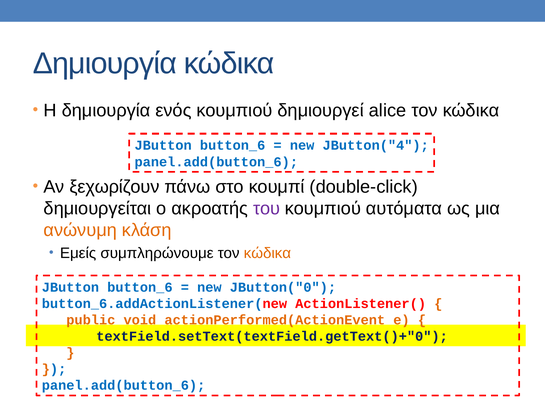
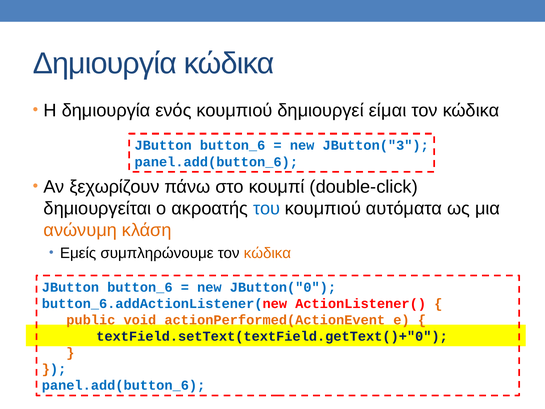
alice: alice -> είμαι (388, 110)
JButton("4: JButton("4 -> JButton("3 (376, 145)
του colour: purple -> blue (267, 208)
